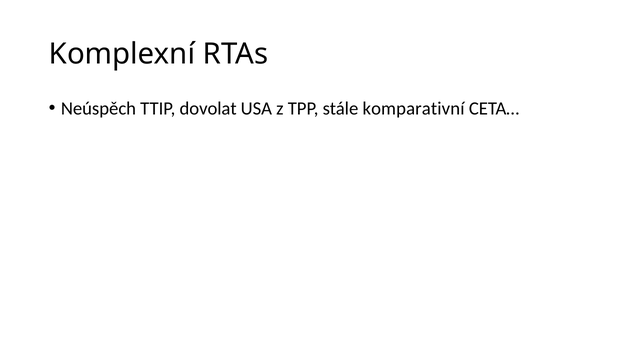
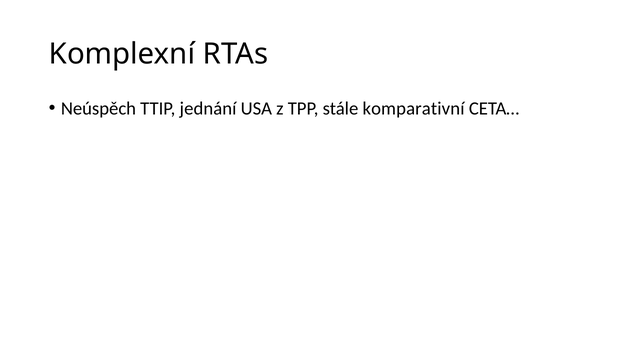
dovolat: dovolat -> jednání (208, 108)
